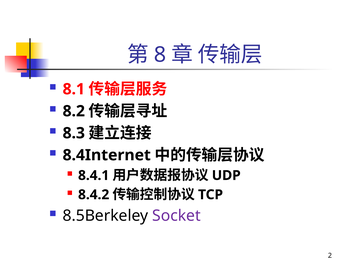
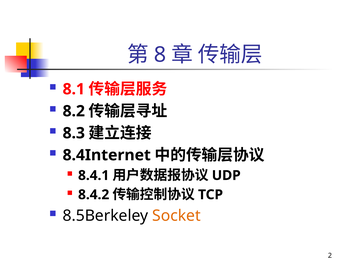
Socket colour: purple -> orange (176, 215)
